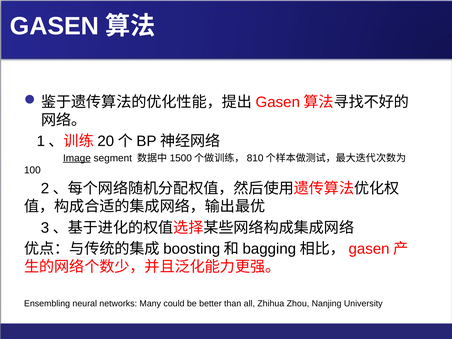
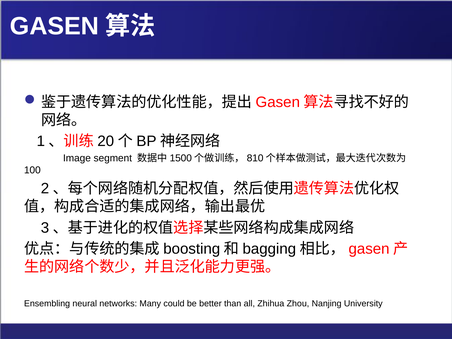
Image underline: present -> none (77, 158)
